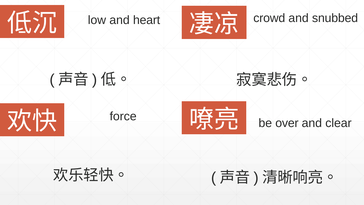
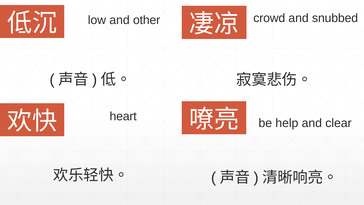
heart: heart -> other (147, 20)
force: force -> heart (123, 116)
over: over -> help (287, 123)
